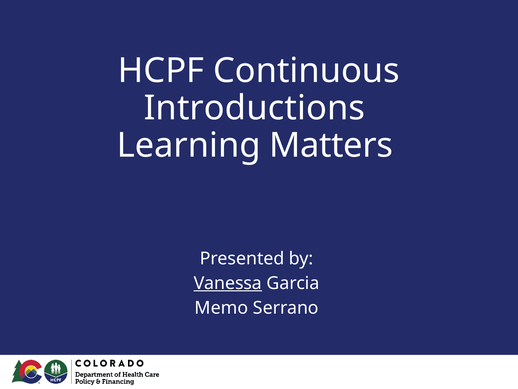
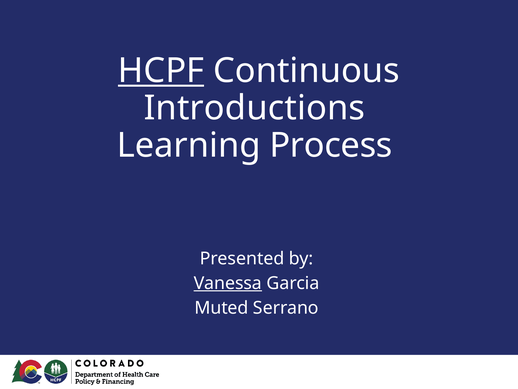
HCPF underline: none -> present (161, 71)
Matters: Matters -> Process (331, 145)
Memo: Memo -> Muted (222, 308)
